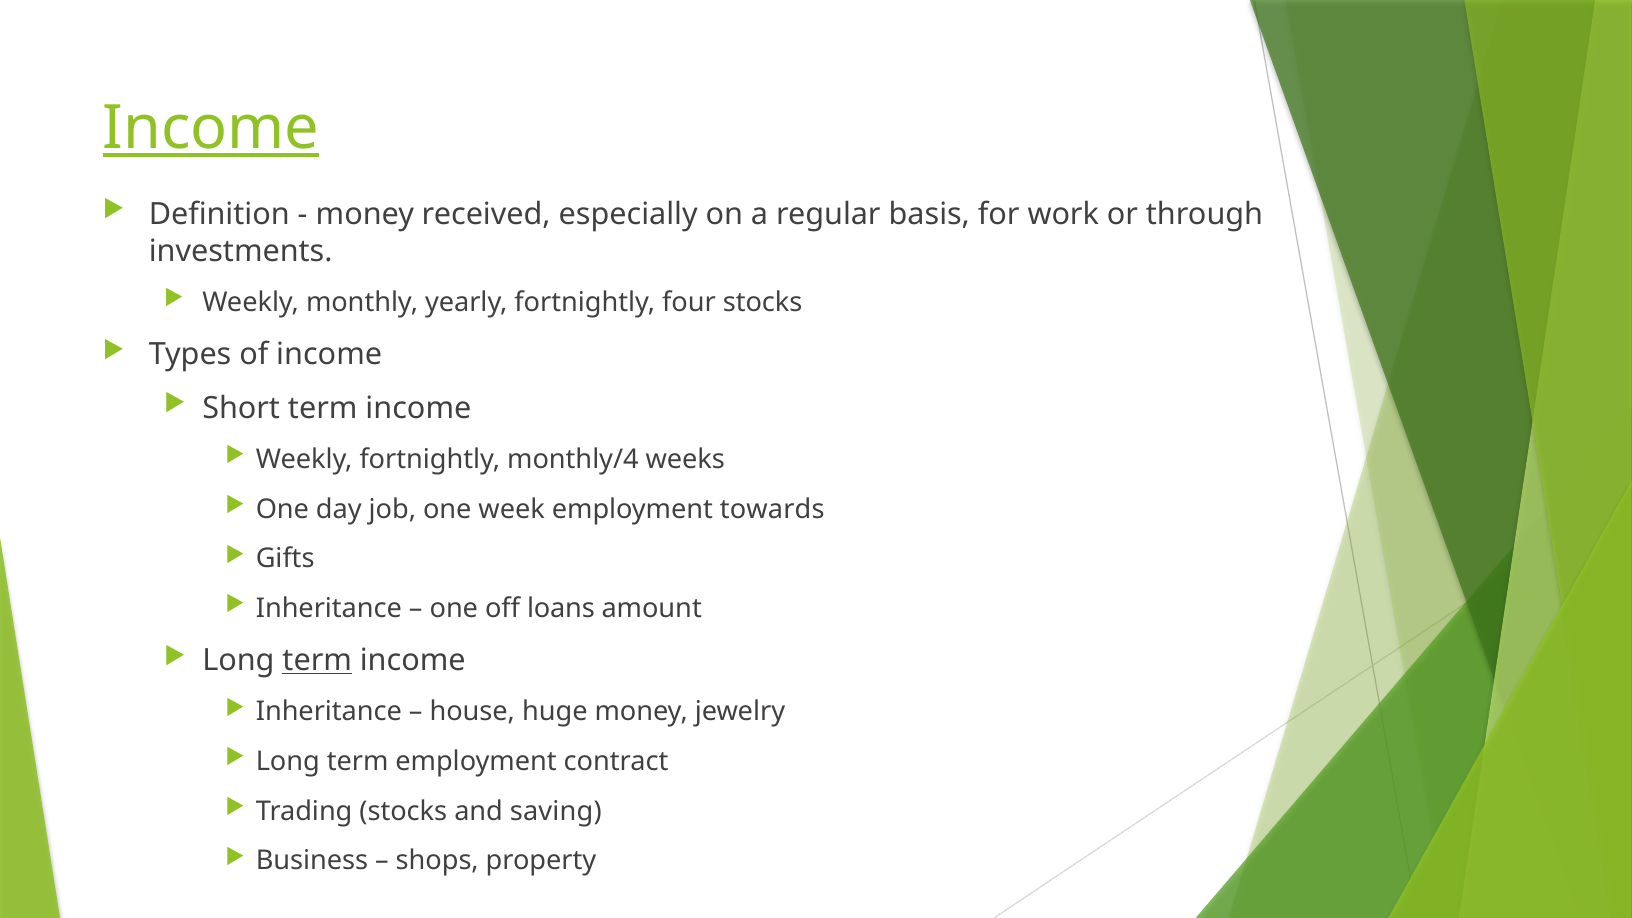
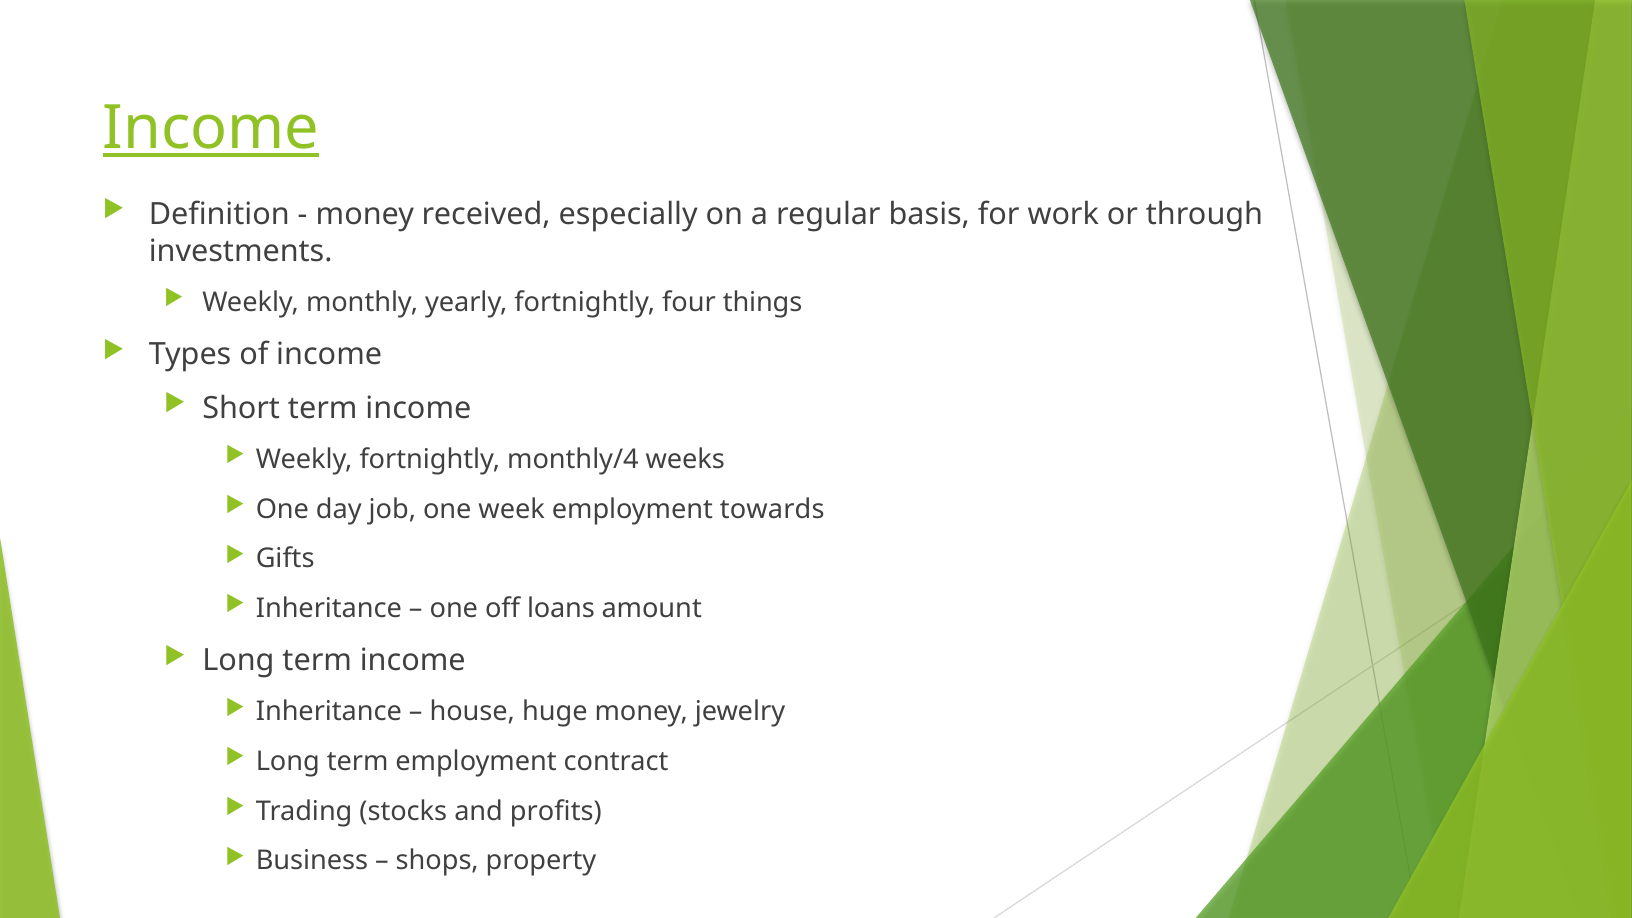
four stocks: stocks -> things (763, 302)
term underline: present -> none (317, 660)
saving: saving -> profits (556, 811)
